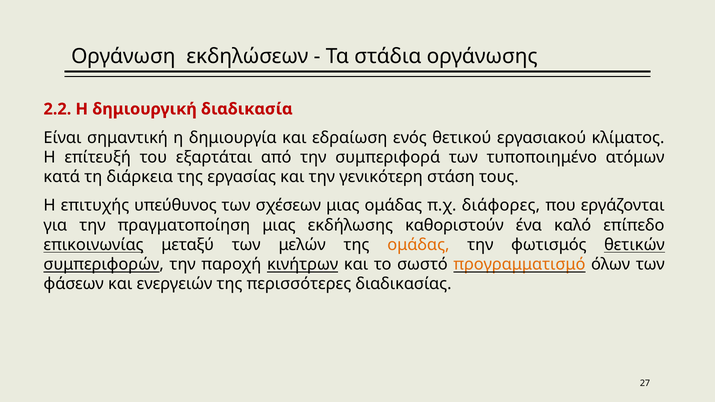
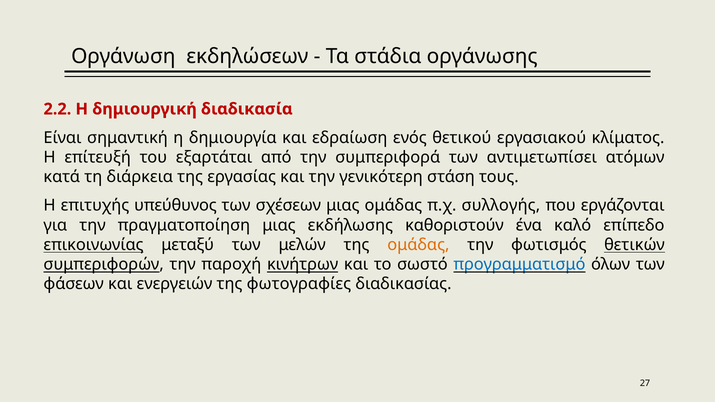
τυποποιημένο: τυποποιημένο -> αντιμετωπίσει (542, 157)
διάφορες: διάφορες -> συλλογής (501, 206)
προγραμματισμό colour: orange -> blue (519, 265)
περισσότερες: περισσότερες -> φωτογραφίες (299, 284)
